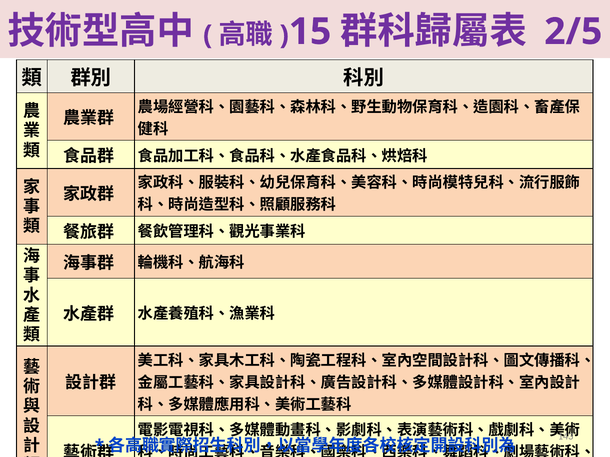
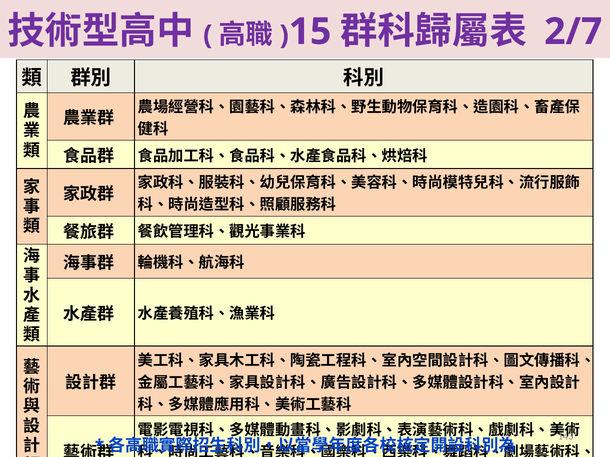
2/5: 2/5 -> 2/7 (573, 32)
